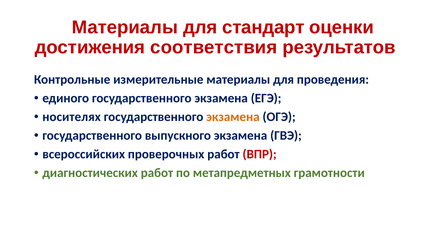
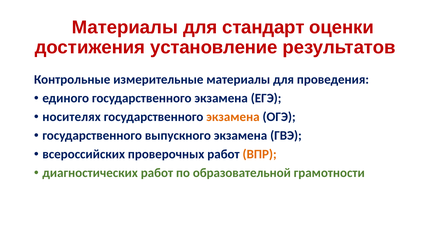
соответствия: соответствия -> установление (214, 48)
ВПР colour: red -> orange (260, 154)
метапредметных: метапредметных -> образовательной (242, 173)
